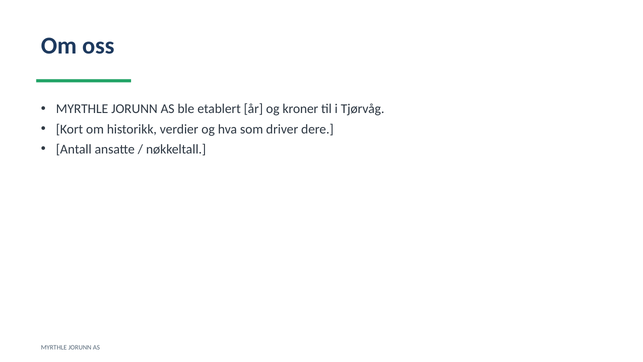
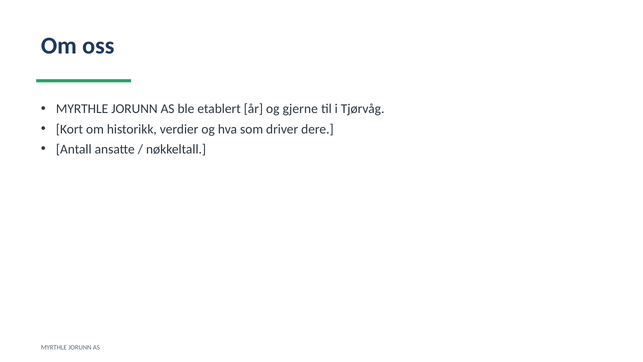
kroner: kroner -> gjerne (300, 109)
